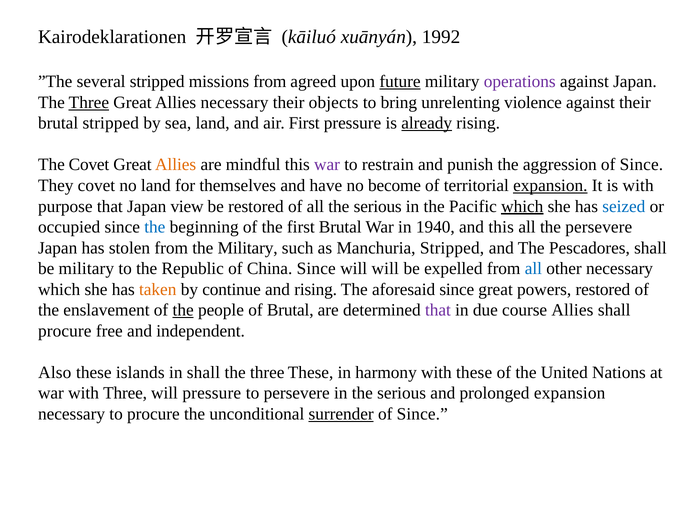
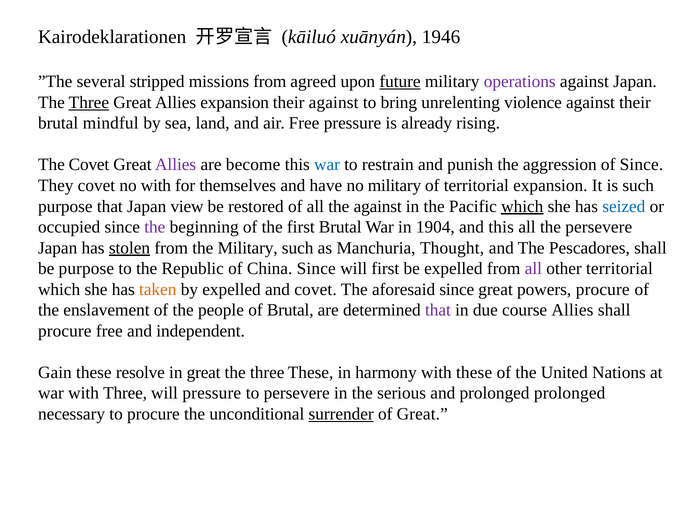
1992: 1992 -> 1946 (441, 37)
Allies necessary: necessary -> expansion (235, 102)
their objects: objects -> against (334, 102)
brutal stripped: stripped -> mindful (111, 123)
air First: First -> Free (304, 123)
already underline: present -> none (427, 123)
Allies colour: orange -> purple (176, 165)
mindful: mindful -> become (253, 165)
war colour: purple -> blue (327, 165)
no land: land -> with (156, 185)
no become: become -> military (394, 185)
expansion underline: present -> none (550, 185)
is with: with -> such (638, 185)
all the serious: serious -> against (378, 206)
the colour: blue -> purple (155, 227)
1940: 1940 -> 1904 (435, 227)
stolen underline: none -> present (129, 247)
Manchuria Stripped: Stripped -> Thought (452, 247)
be military: military -> purpose (86, 268)
will will: will -> first (385, 268)
all colour: blue -> purple (533, 268)
other necessary: necessary -> territorial (619, 268)
by continue: continue -> expelled (232, 289)
and rising: rising -> covet (316, 289)
powers restored: restored -> procure (603, 289)
the underline: present -> none (183, 310)
Also: Also -> Gain (55, 372)
islands: islands -> resolve (140, 372)
in shall: shall -> great (204, 372)
prolonged expansion: expansion -> prolonged (570, 393)
Since: Since -> Great (422, 413)
